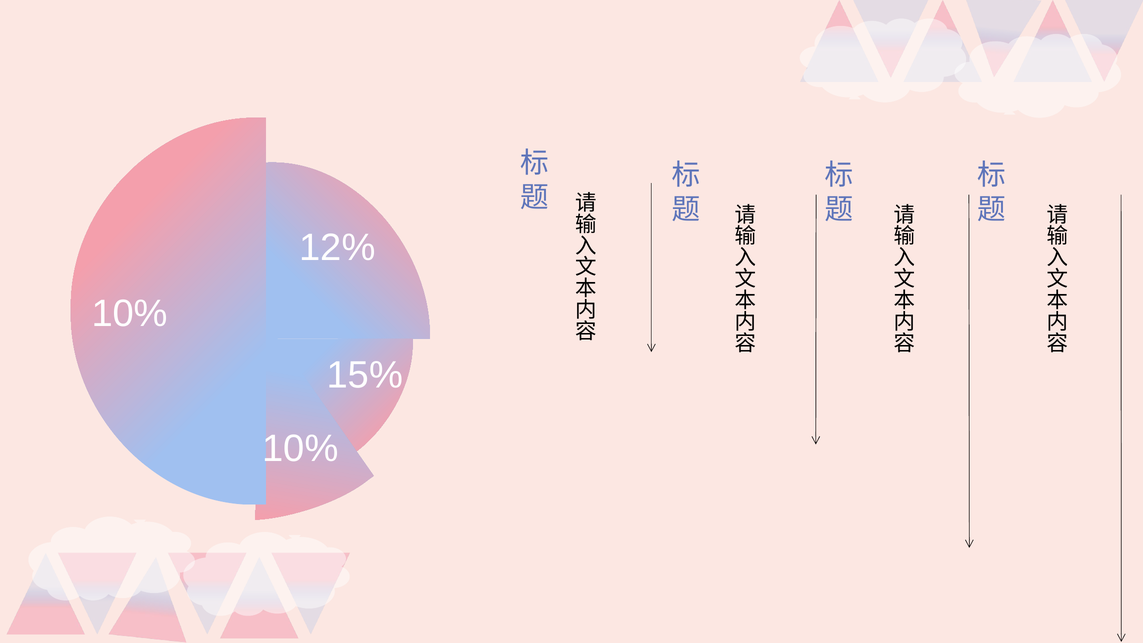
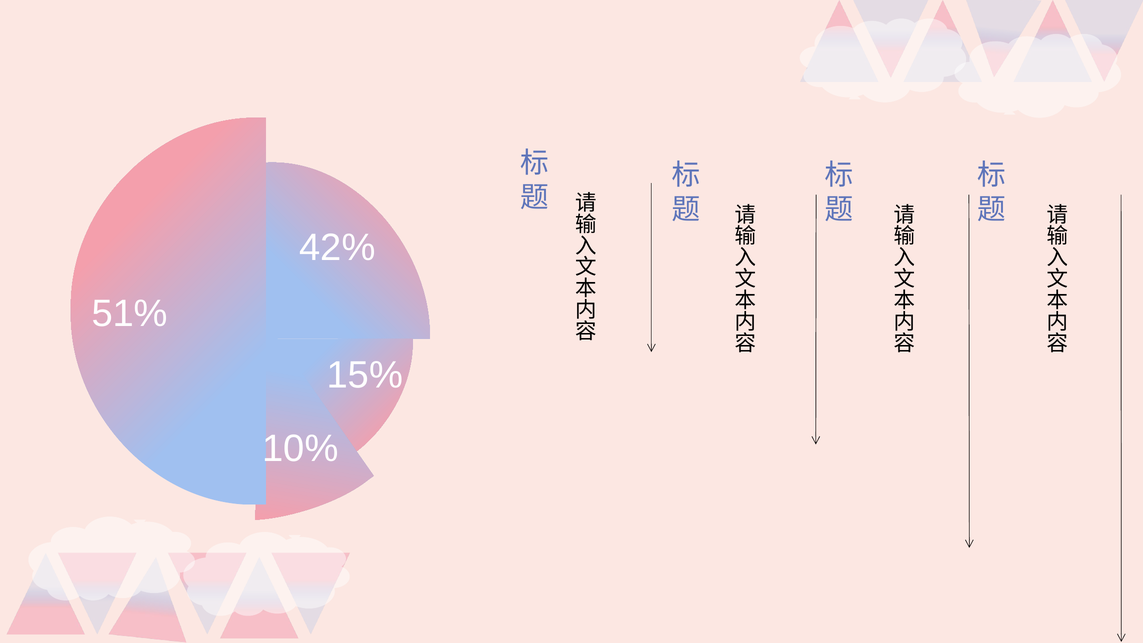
12%: 12% -> 42% (337, 248)
10%: 10% -> 51% (130, 314)
